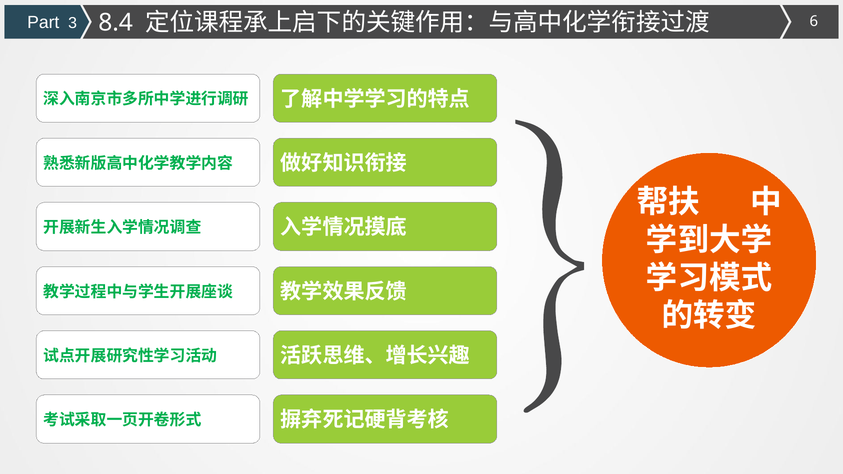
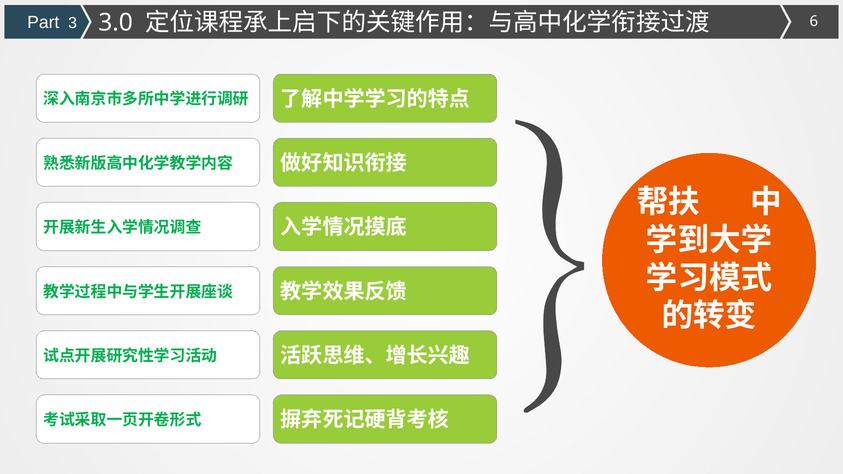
8.4: 8.4 -> 3.0 (116, 23)
